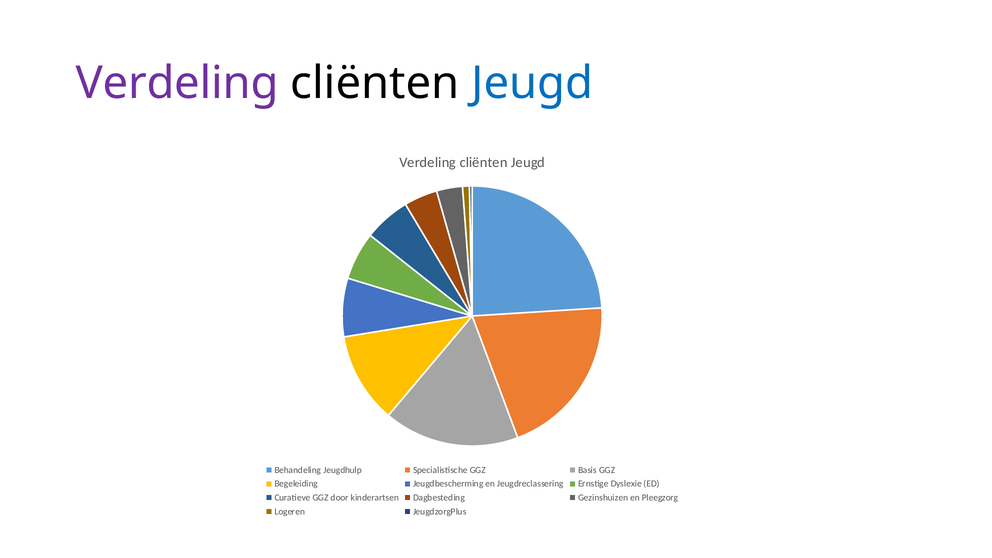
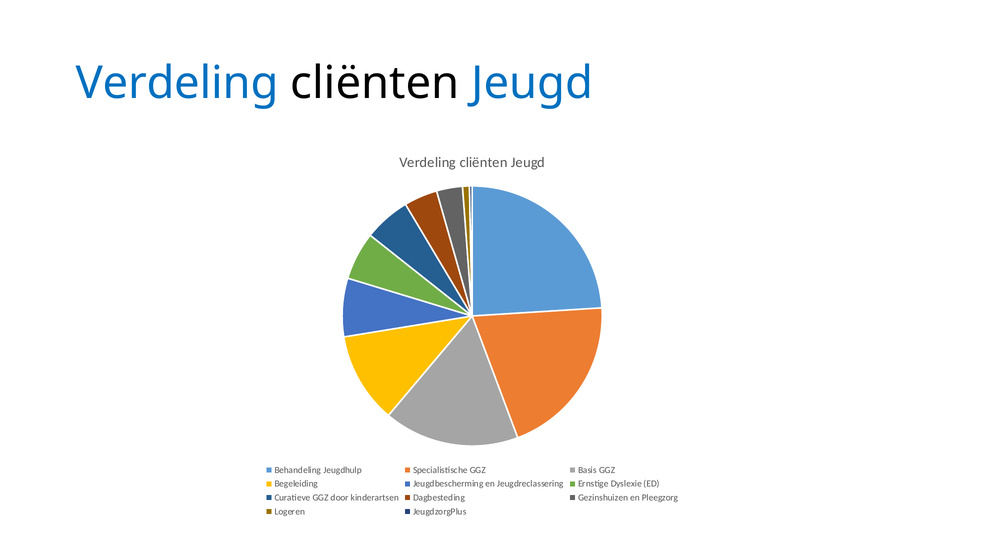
Verdeling colour: purple -> blue (177, 83)
